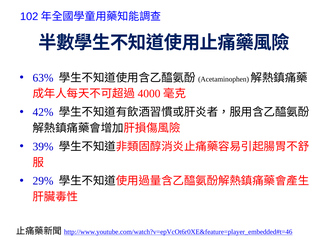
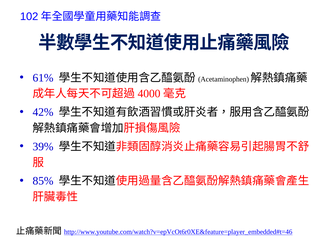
63%: 63% -> 61% (43, 78)
29%: 29% -> 85% (43, 181)
